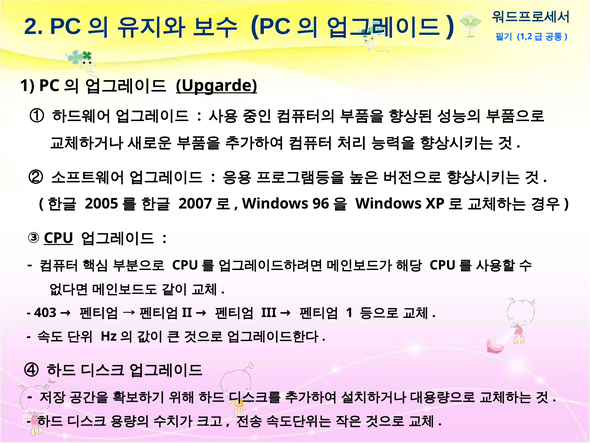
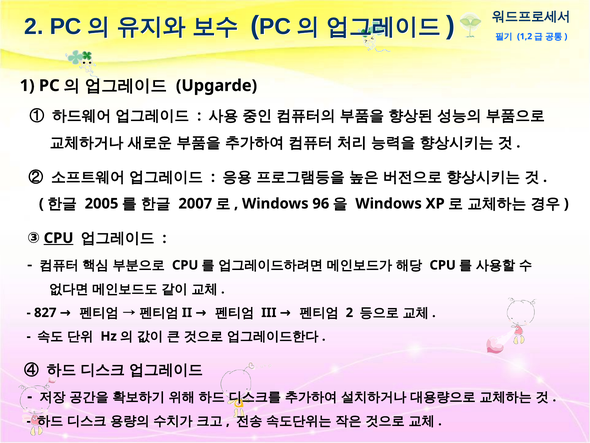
Upgarde underline: present -> none (216, 86)
403: 403 -> 827 (45, 312)
1: 1 -> 2 (349, 312)
